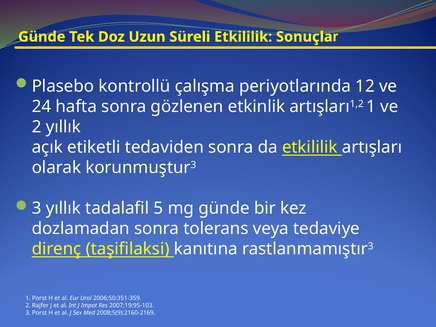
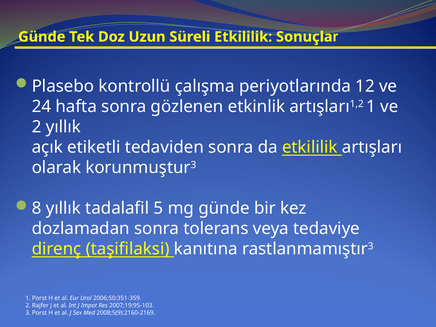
3: 3 -> 8 (37, 208)
